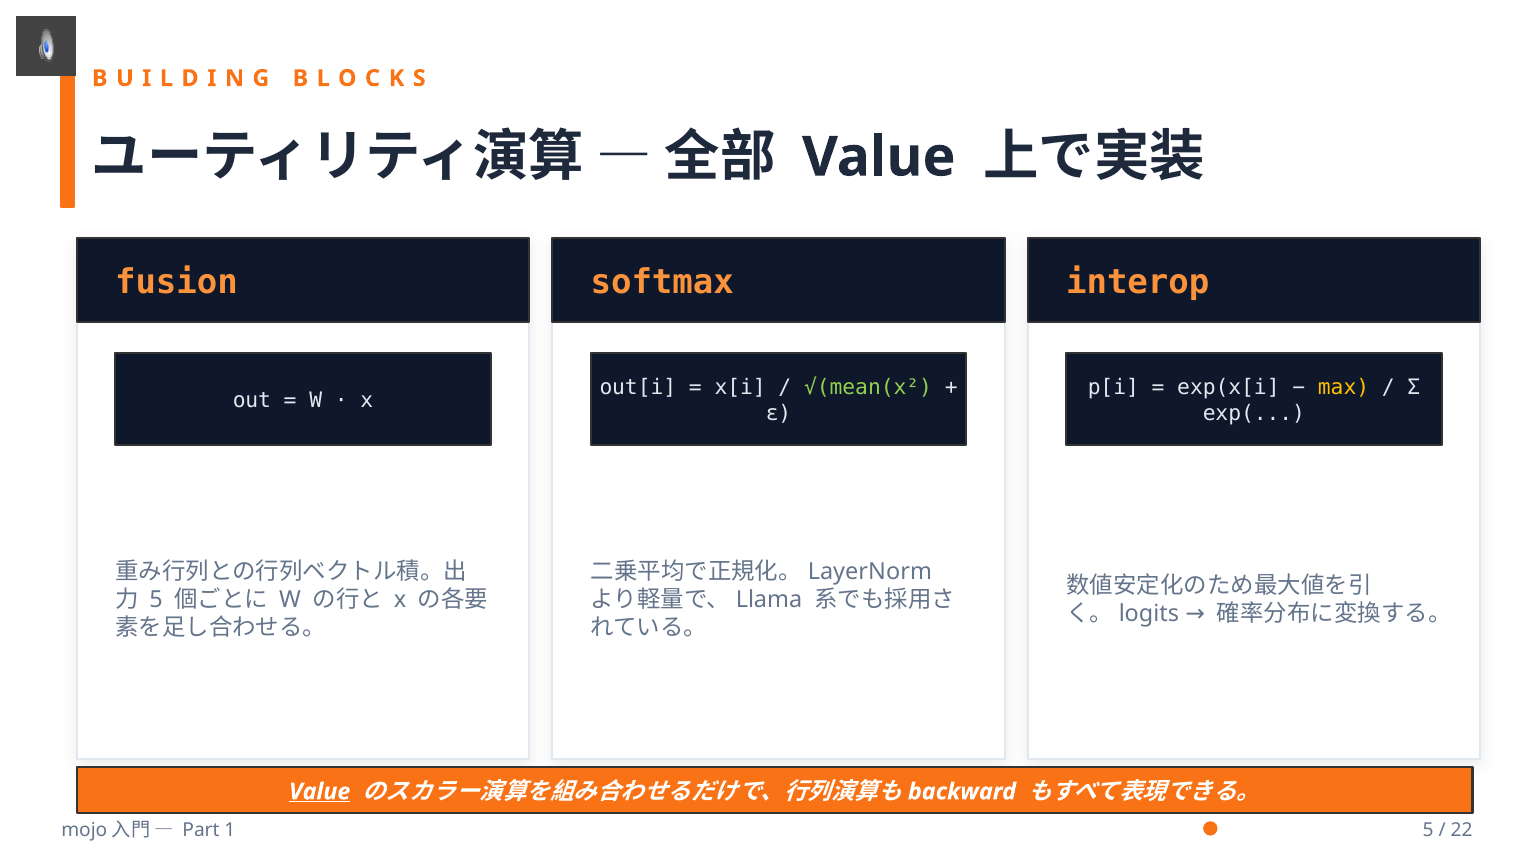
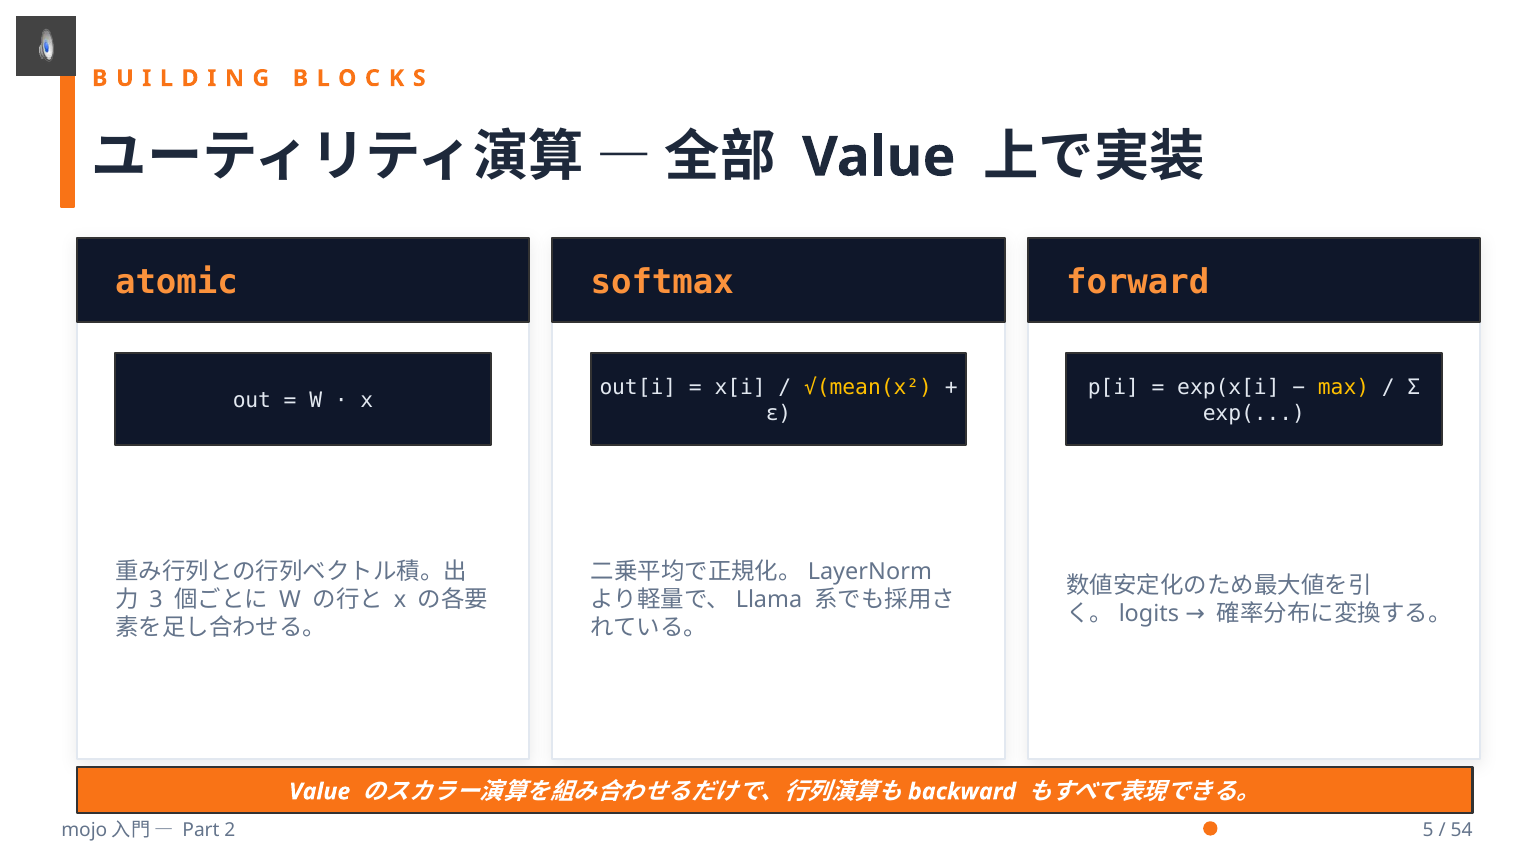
fusion: fusion -> atomic (176, 282)
interop: interop -> forward (1138, 282)
√(mean(x² colour: light green -> yellow (868, 387)
5: 5 -> 3 (156, 600)
Value underline: present -> none (320, 792)
1: 1 -> 2 (230, 830)
22: 22 -> 54 (1462, 830)
